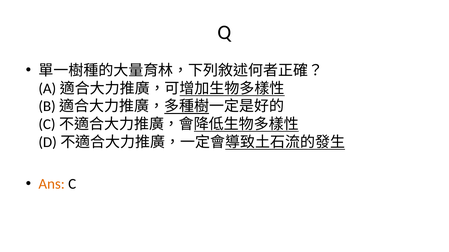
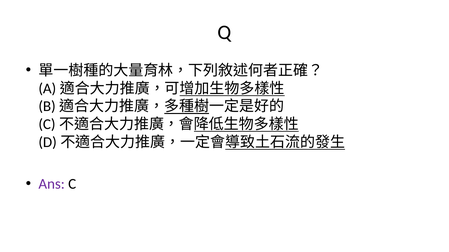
Ans colour: orange -> purple (52, 184)
